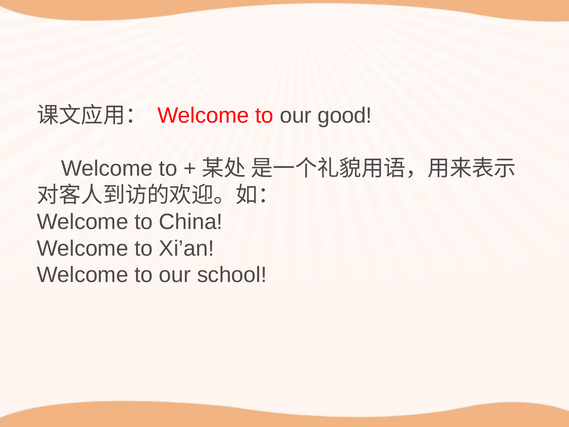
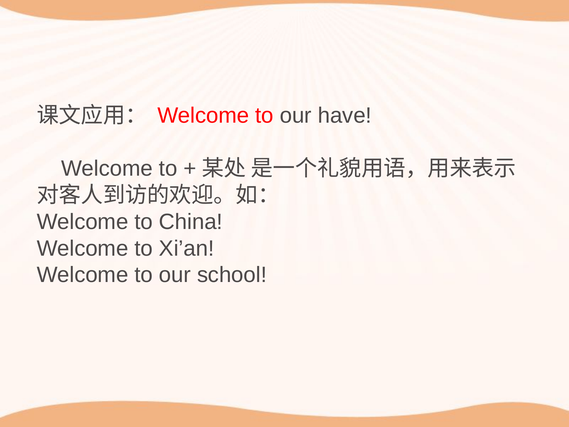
good: good -> have (345, 115)
